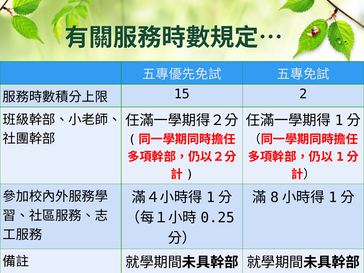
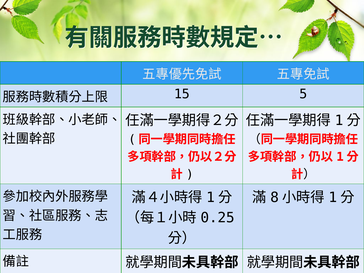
2: 2 -> 5 (303, 94)
